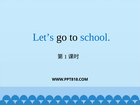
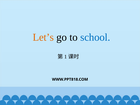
Let’s colour: blue -> orange (43, 37)
